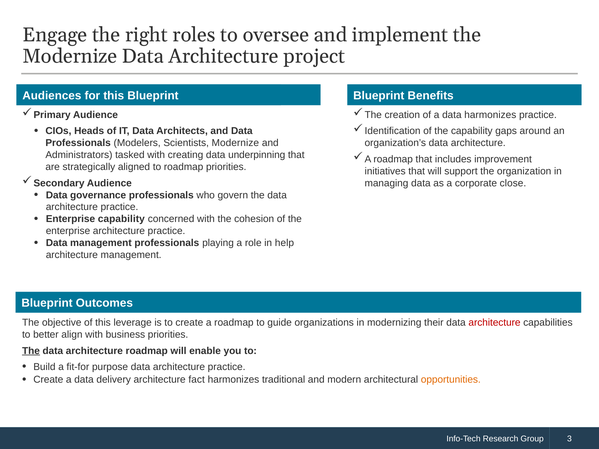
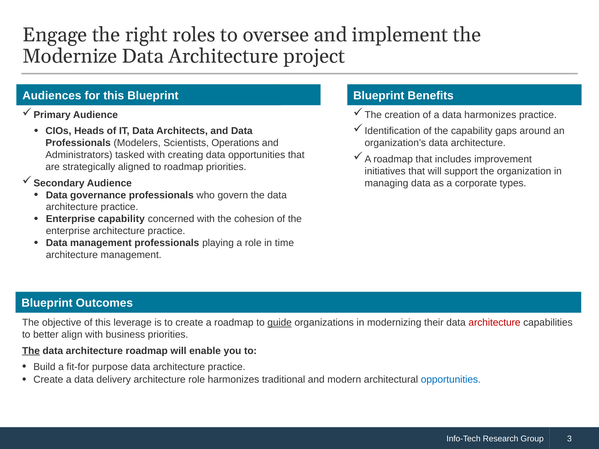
Scientists Modernize: Modernize -> Operations (235, 143)
data underpinning: underpinning -> opportunities (257, 155)
close: close -> types (513, 183)
help: help -> time (284, 243)
guide underline: none -> present (280, 323)
architecture fact: fact -> role (197, 380)
opportunities colour: orange -> blue (451, 380)
